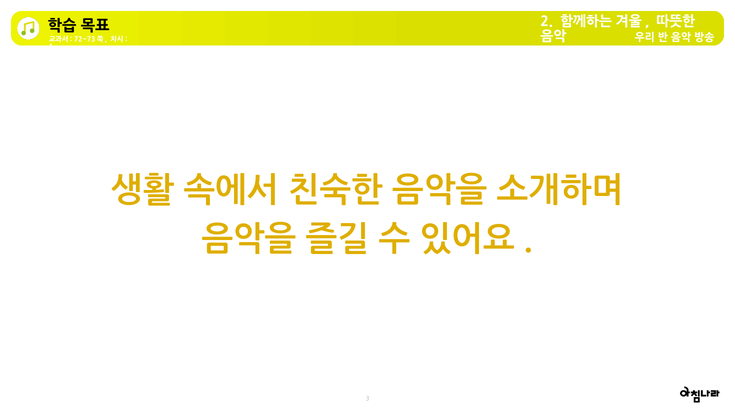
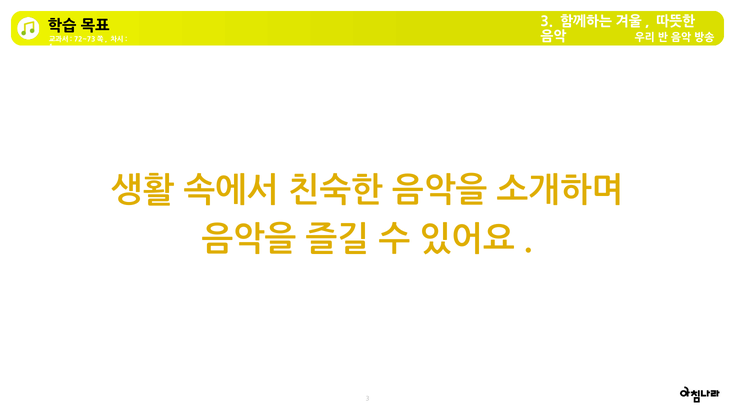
2: 2 -> 3 (547, 22)
